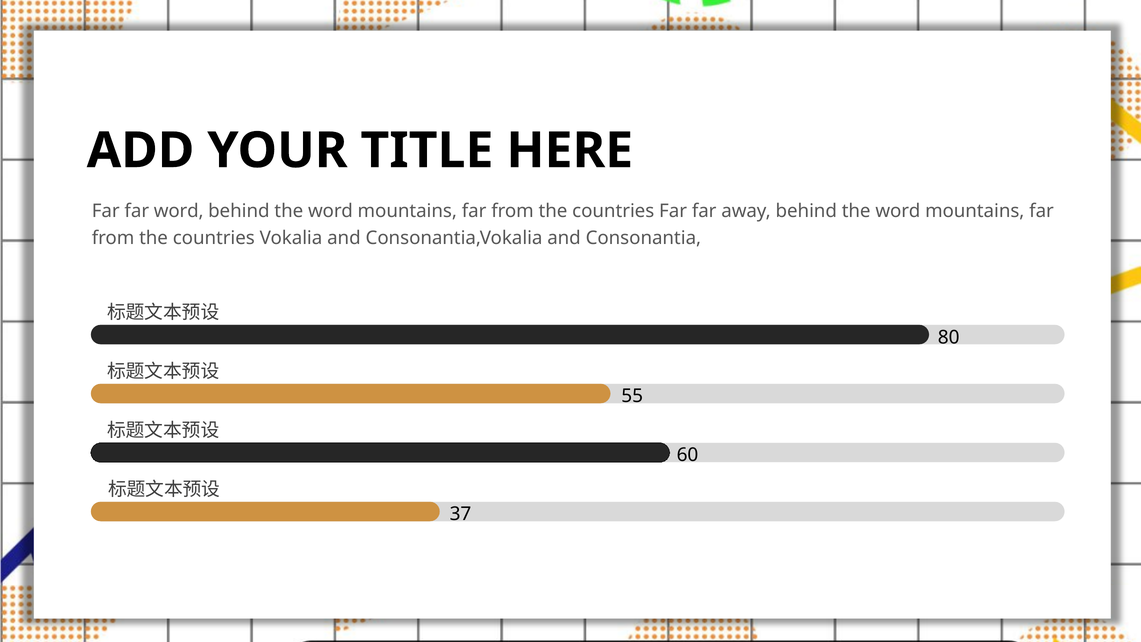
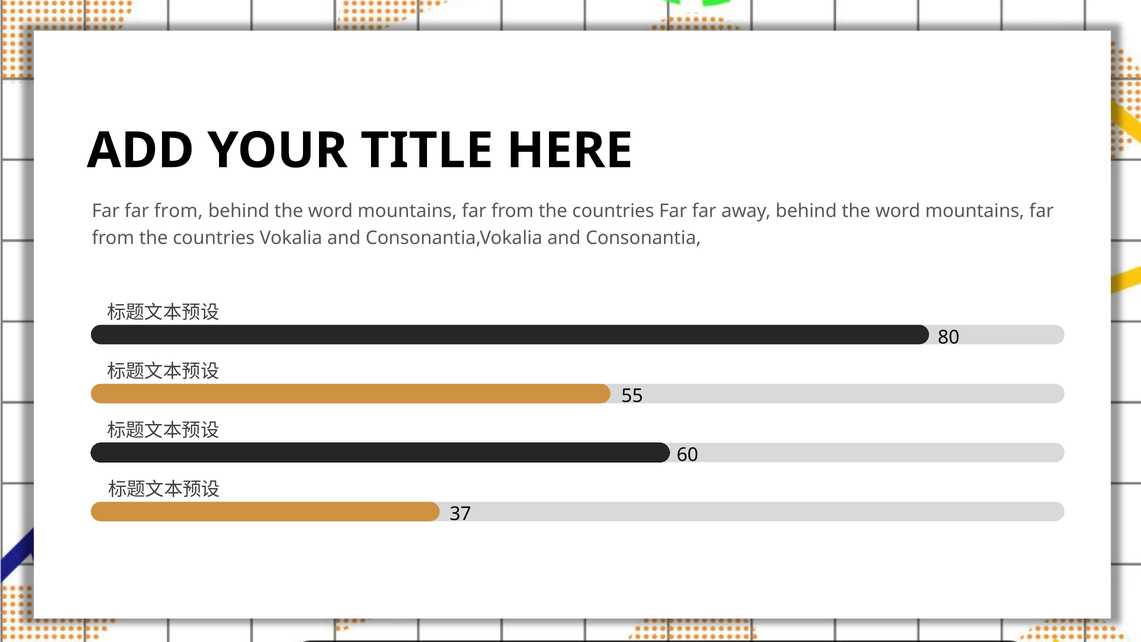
Far far word: word -> from (179, 211)
